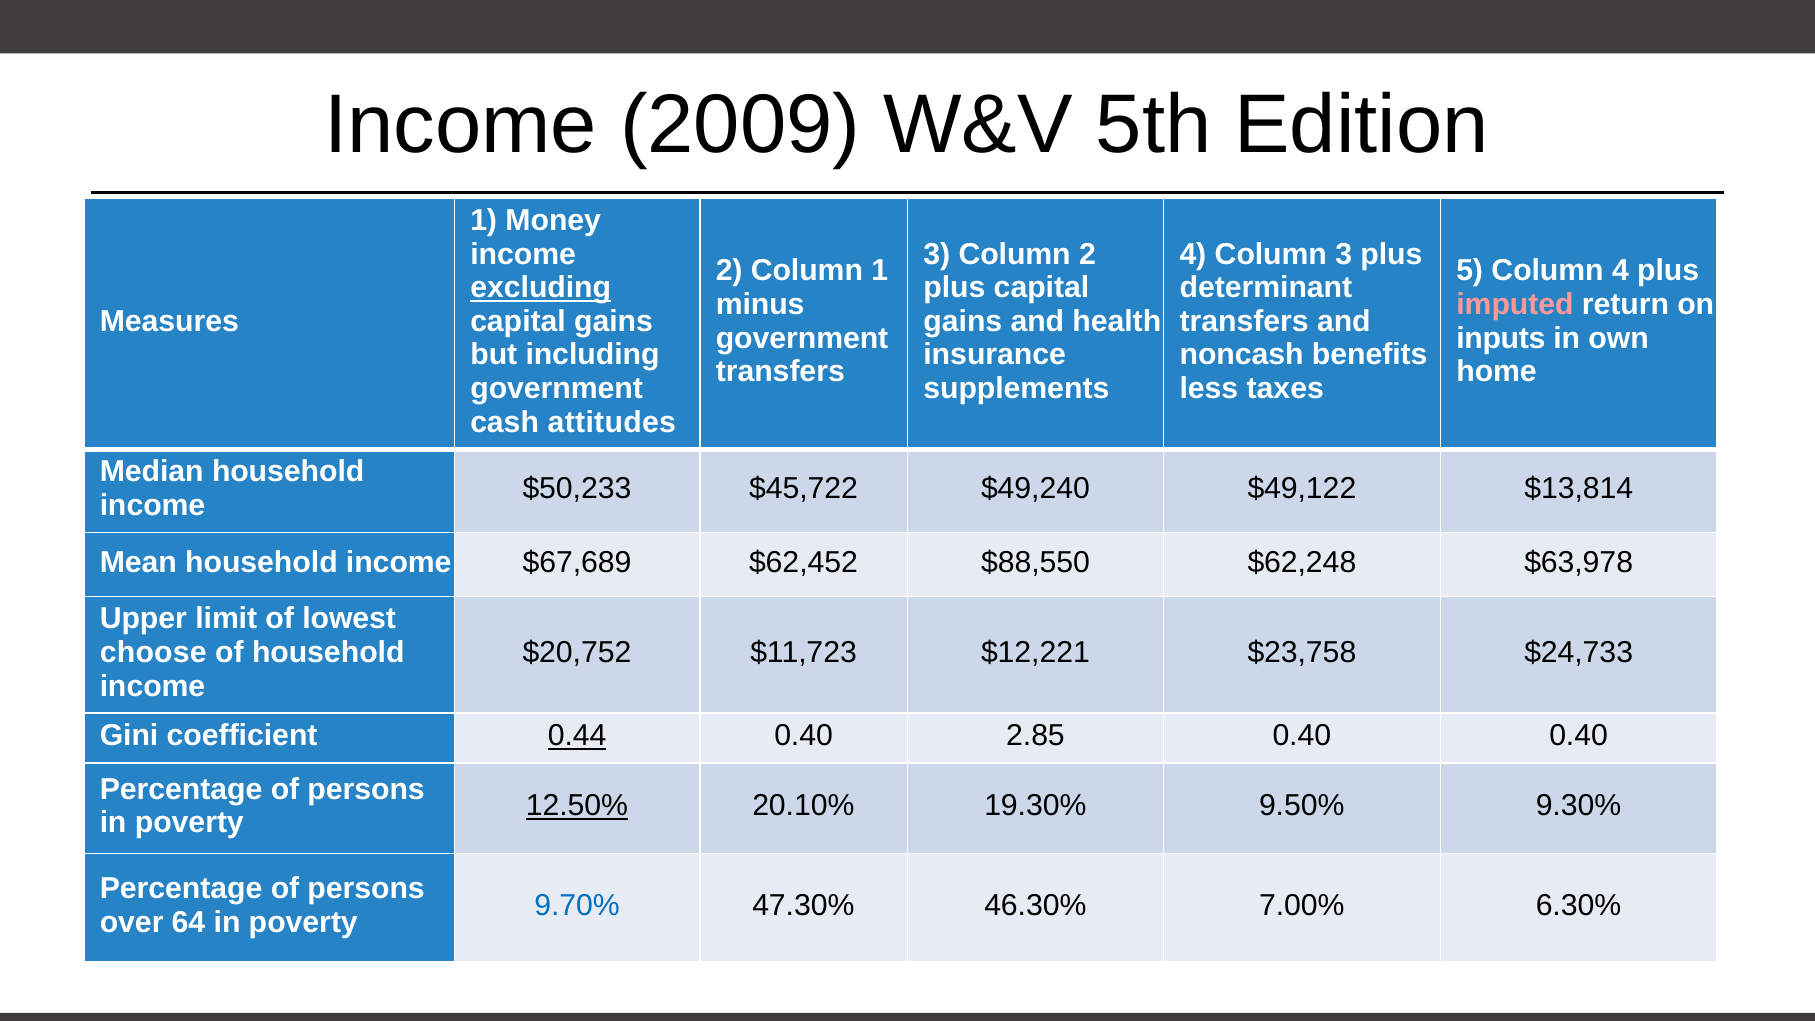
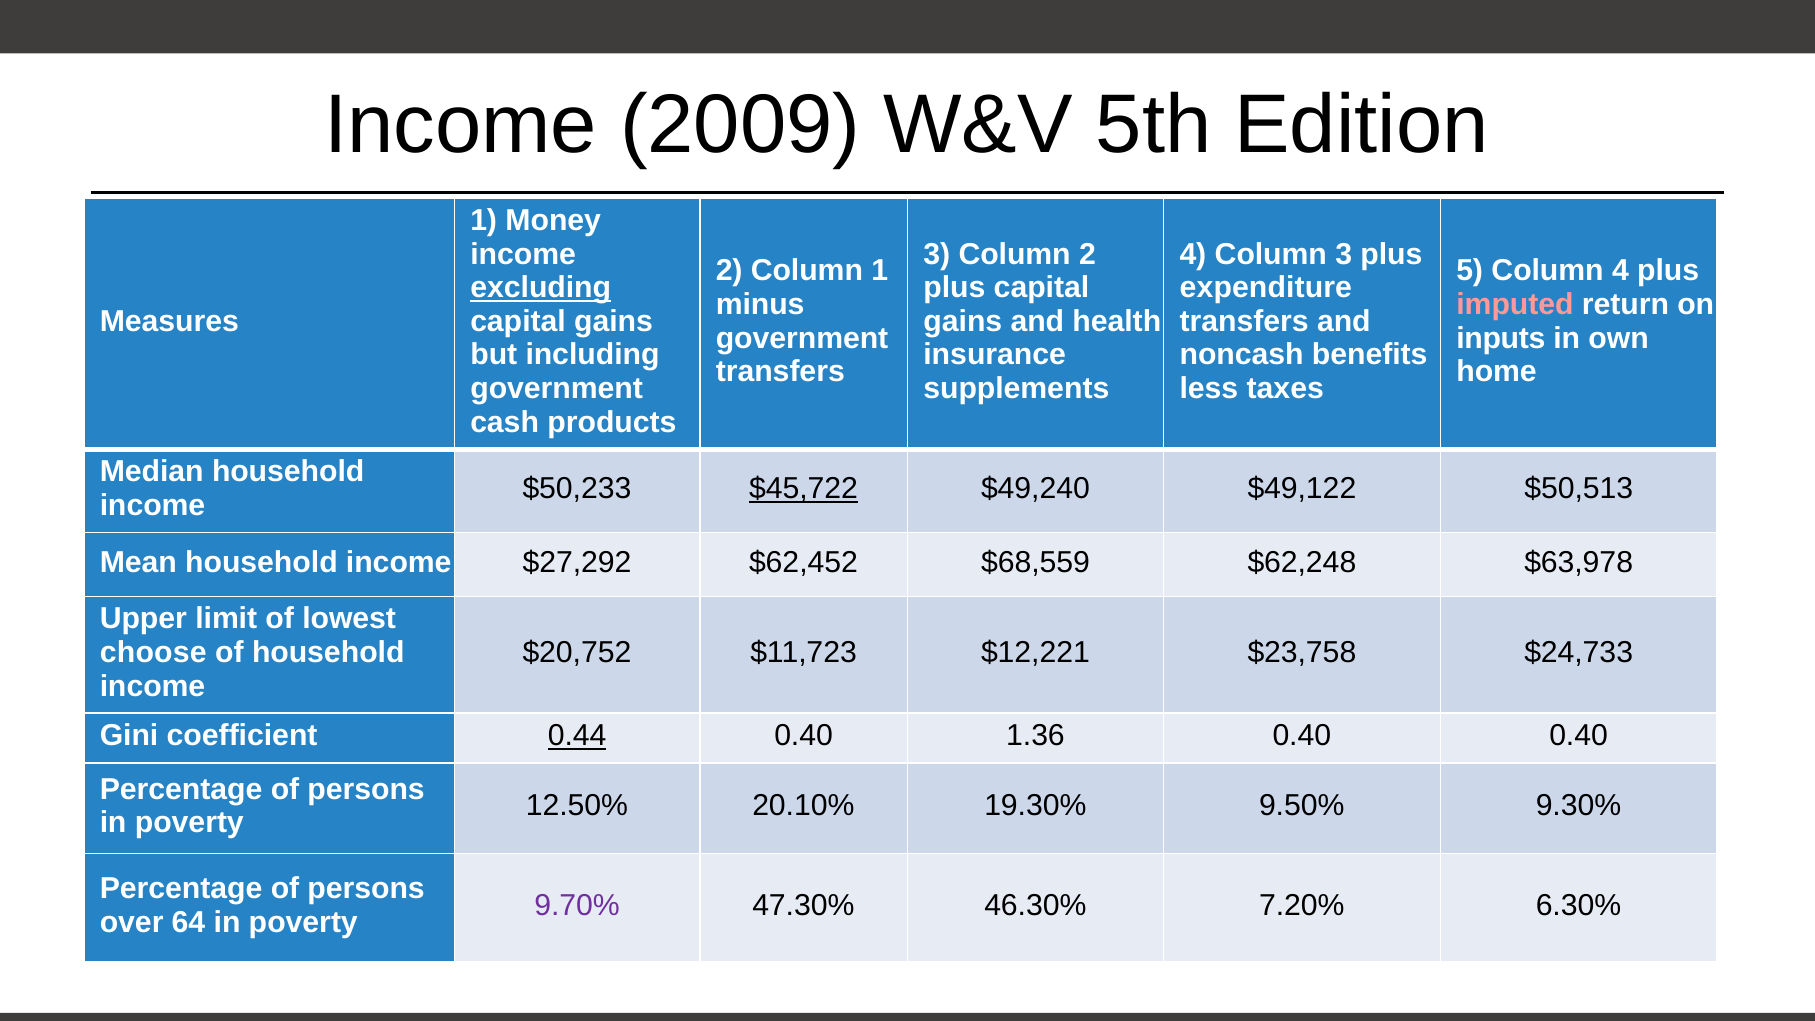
determinant: determinant -> expenditure (1266, 288)
attitudes: attitudes -> products (612, 422)
$45,722 underline: none -> present (804, 489)
$13,814: $13,814 -> $50,513 (1579, 489)
$67,689: $67,689 -> $27,292 (577, 562)
$88,550: $88,550 -> $68,559 (1036, 562)
2.85: 2.85 -> 1.36 (1036, 736)
12.50% underline: present -> none (577, 806)
9.70% colour: blue -> purple (577, 905)
7.00%: 7.00% -> 7.20% (1302, 905)
